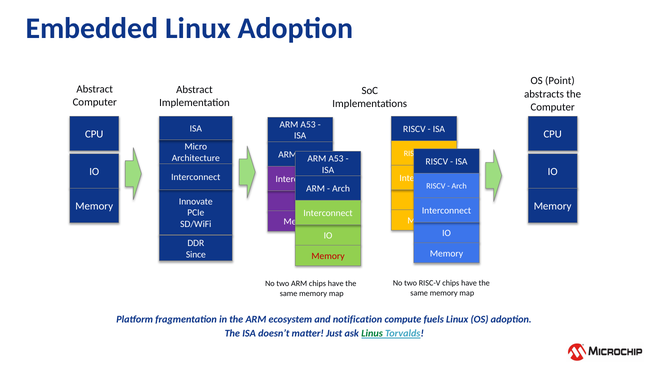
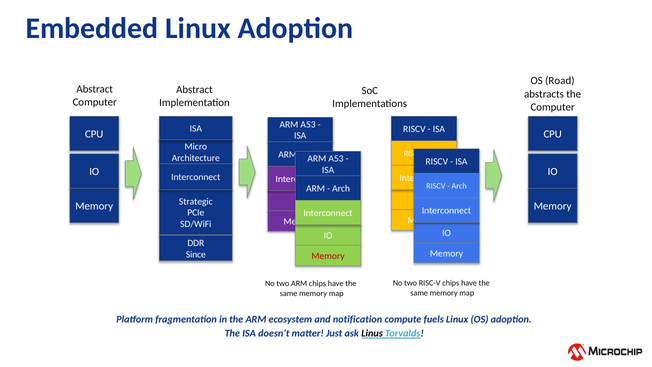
Point: Point -> Road (560, 81)
Innovate: Innovate -> Strategic (196, 201)
Linus colour: green -> black (372, 333)
